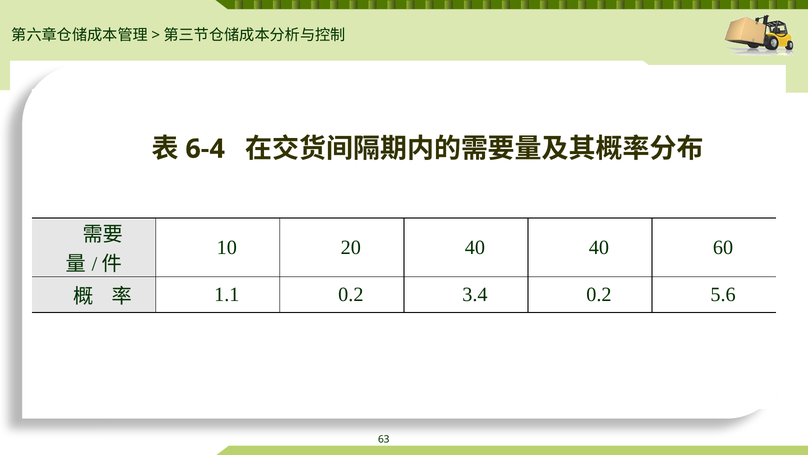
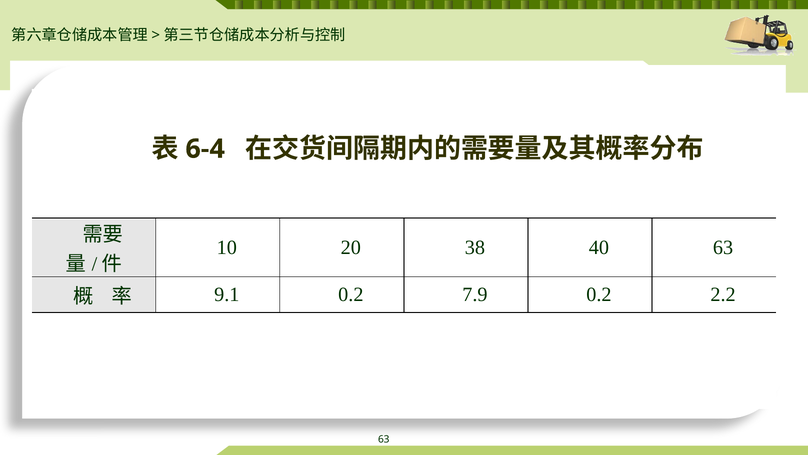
20 40: 40 -> 38 (475, 247)
40 60: 60 -> 63 (723, 247)
1.1: 1.1 -> 9.1 (227, 294)
3.4: 3.4 -> 7.9 (475, 294)
5.6: 5.6 -> 2.2 (723, 294)
